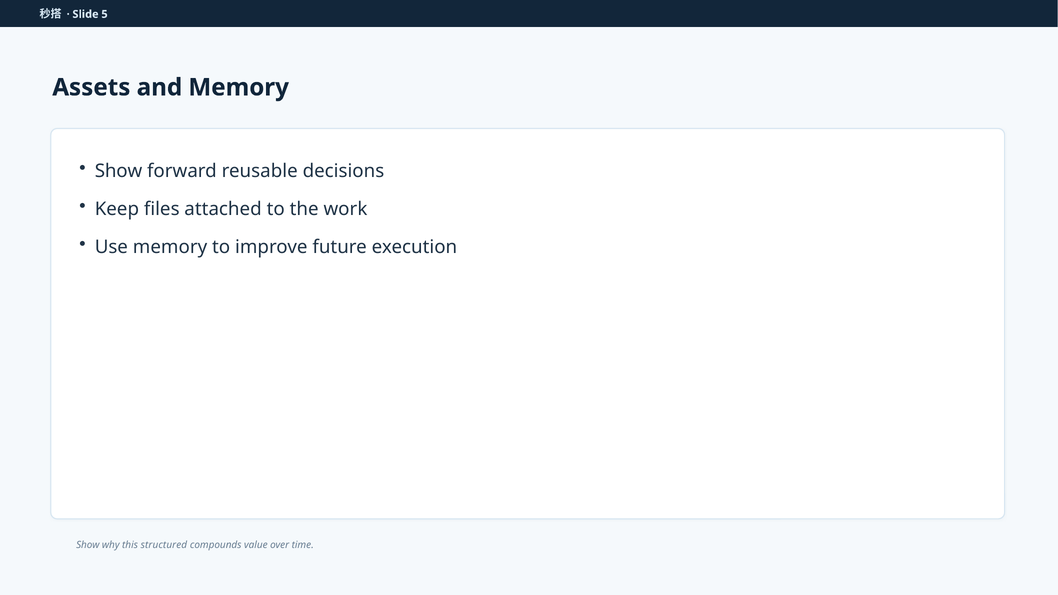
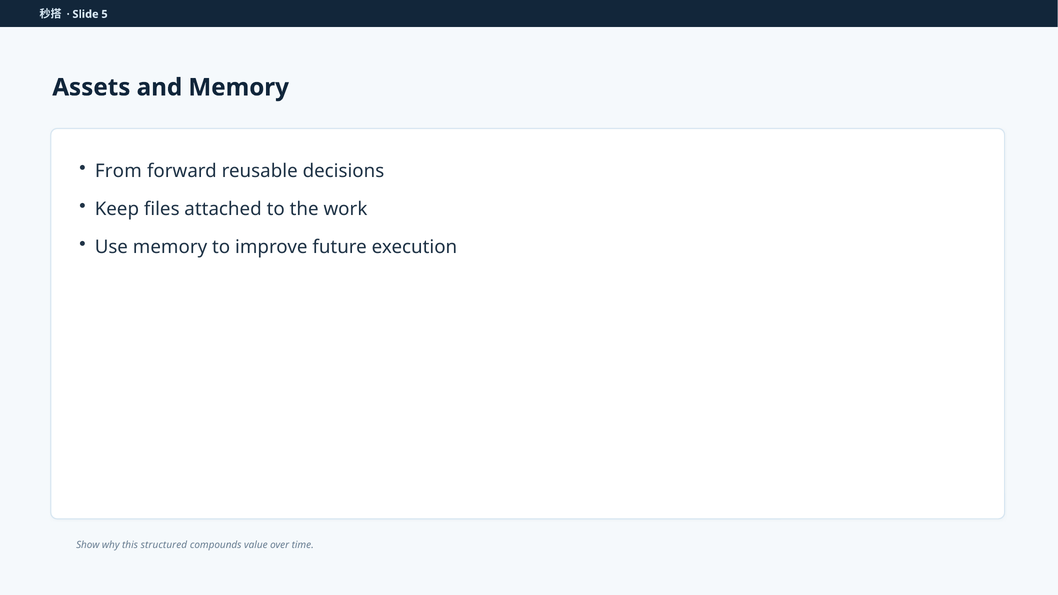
Show: Show -> From (118, 171)
